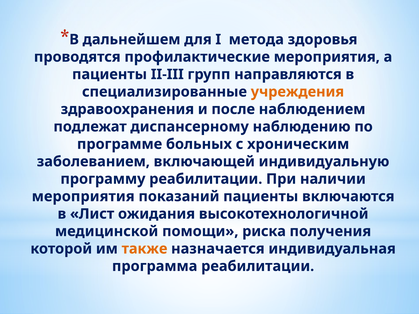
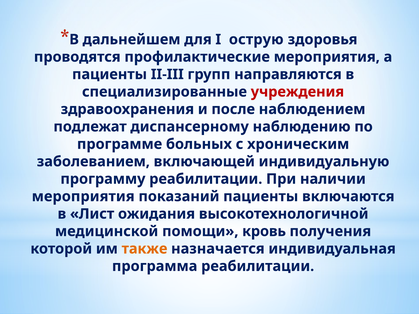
метода: метода -> острую (256, 39)
учреждения colour: orange -> red (297, 92)
риска: риска -> кровь (264, 231)
